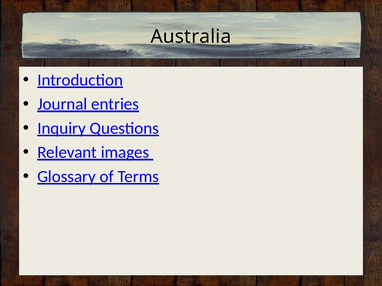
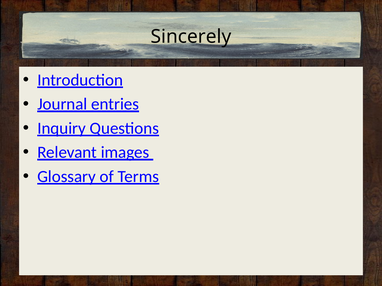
Australia: Australia -> Sincerely (191, 37)
